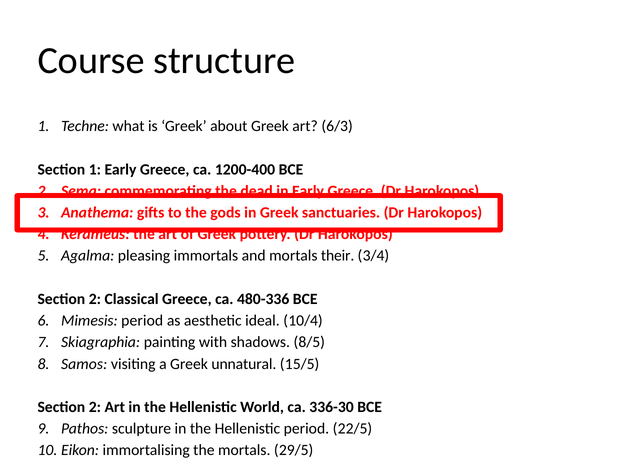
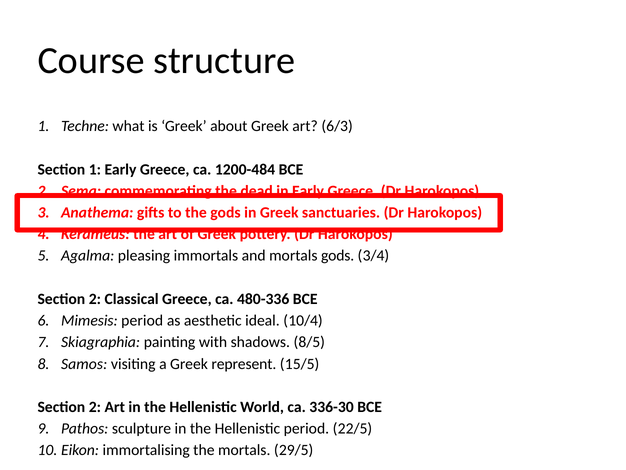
1200-400: 1200-400 -> 1200-484 (245, 169)
mortals their: their -> gods (338, 256)
unnatural: unnatural -> represent (244, 363)
